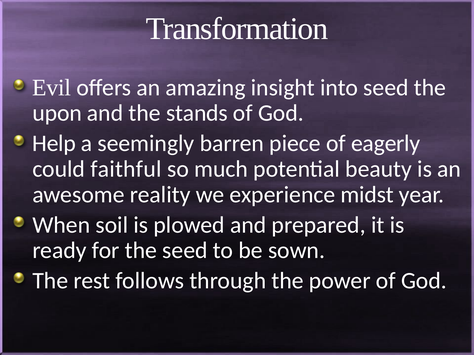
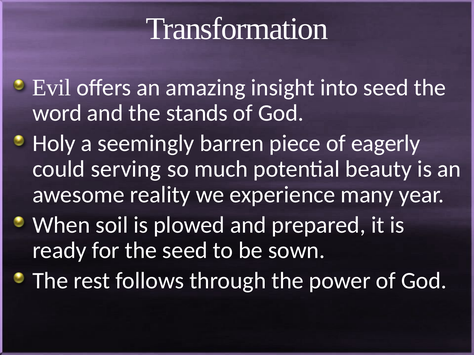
upon: upon -> word (57, 113)
Help: Help -> Holy (54, 144)
faithful: faithful -> serving (126, 169)
midst: midst -> many (367, 195)
